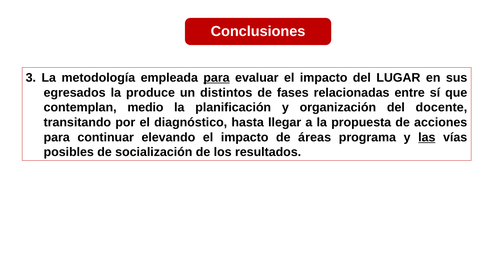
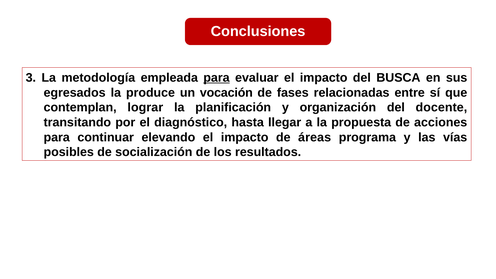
LUGAR: LUGAR -> BUSCA (398, 78)
distintos: distintos -> vocación (226, 93)
medio: medio -> lograr (145, 108)
las underline: present -> none (427, 137)
